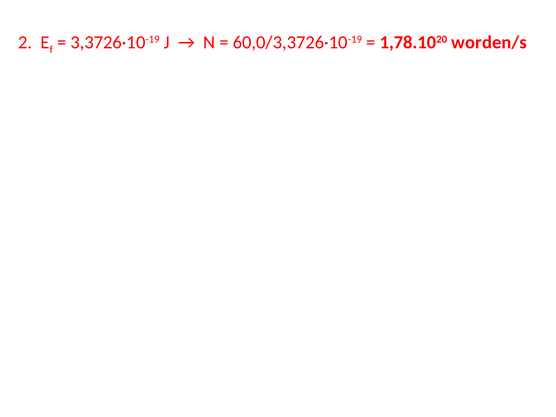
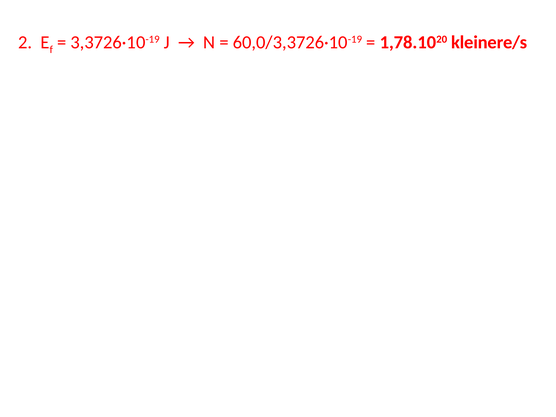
worden/s: worden/s -> kleinere/s (489, 42)
